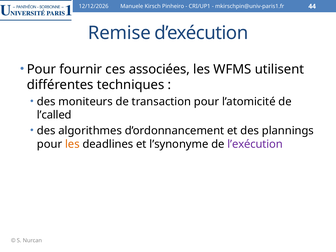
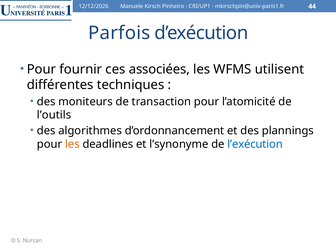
Remise: Remise -> Parfois (119, 33)
l’called: l’called -> l’outils (54, 115)
l’exécution colour: purple -> blue (255, 144)
